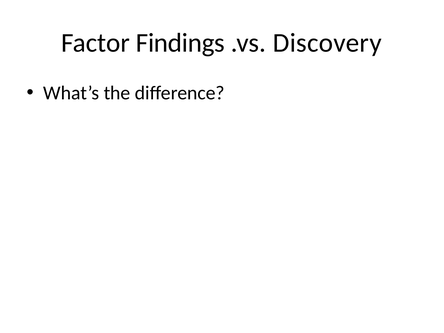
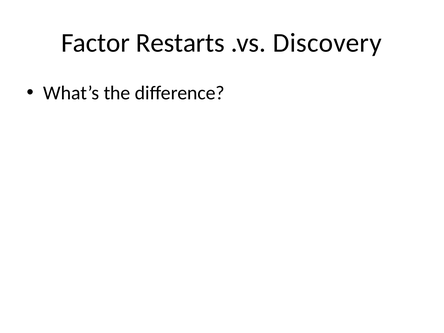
Findings: Findings -> Restarts (180, 43)
